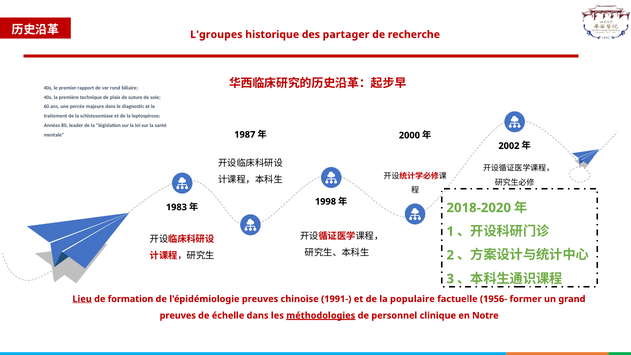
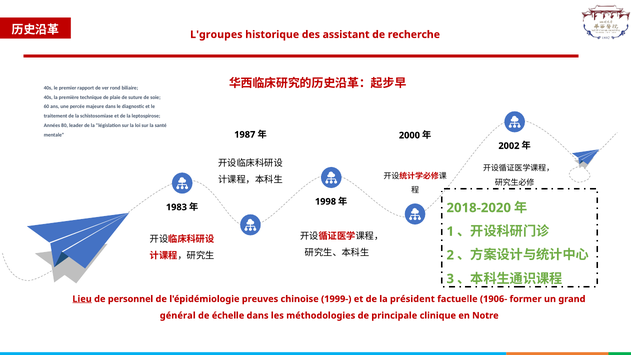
partager: partager -> assistant (346, 35)
formation: formation -> personnel (131, 299)
1991-: 1991- -> 1999- (336, 299)
populaire: populaire -> président (412, 299)
1956-: 1956- -> 1906- (494, 299)
preuves: preuves -> général (178, 316)
méthodologies underline: present -> none (321, 316)
personnel: personnel -> principale (394, 316)
